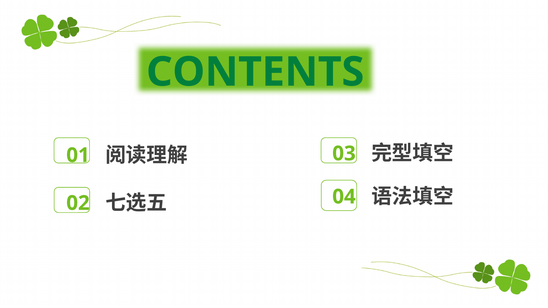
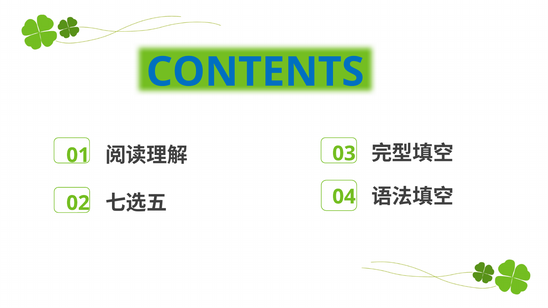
CONTENTS colour: green -> blue (255, 72)
